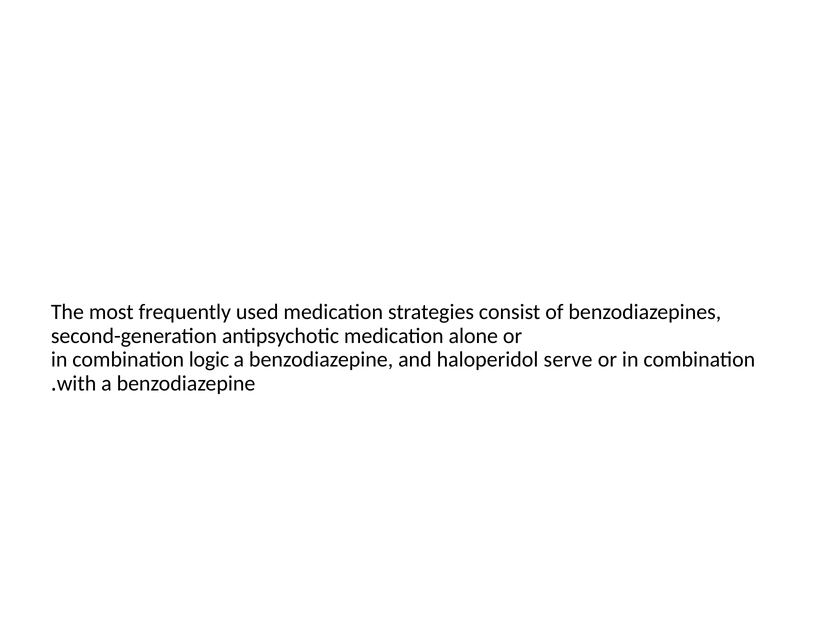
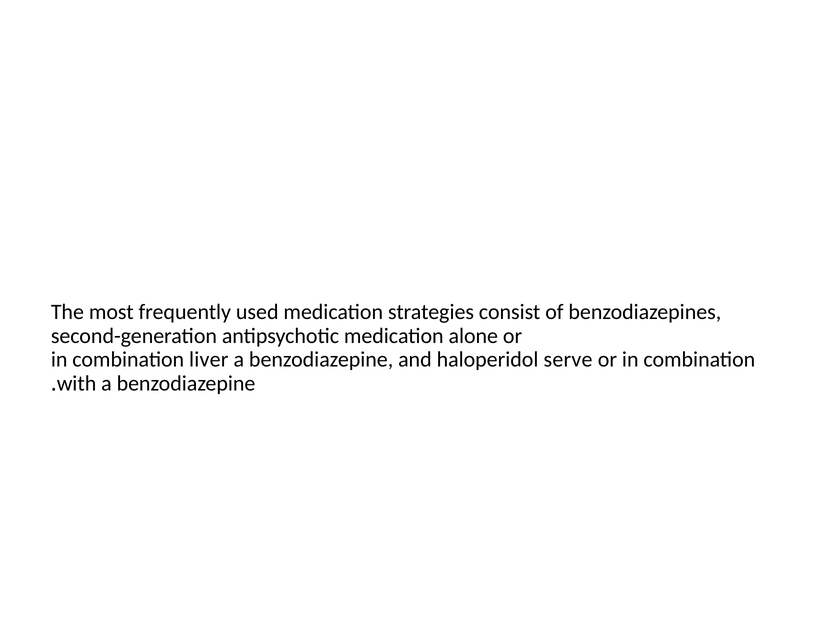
logic: logic -> liver (209, 359)
